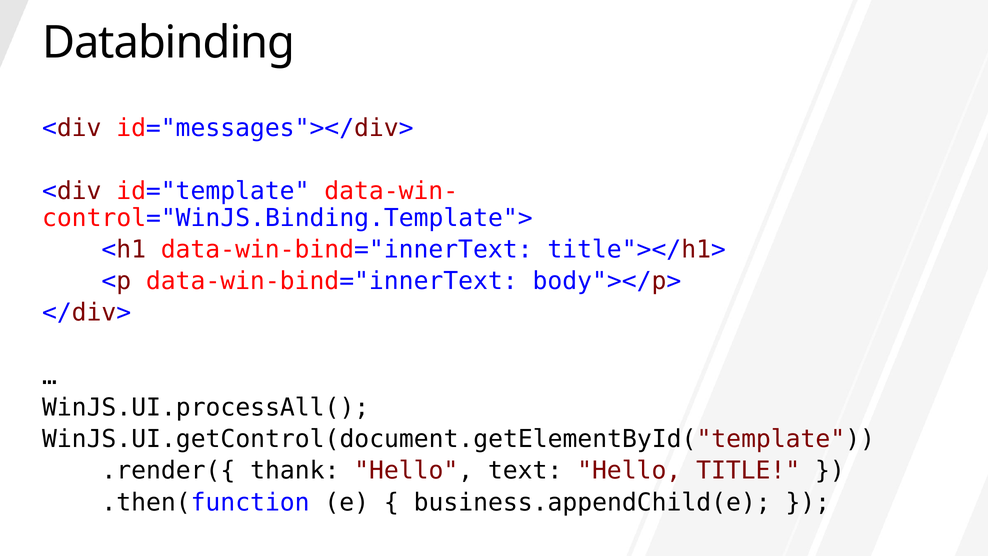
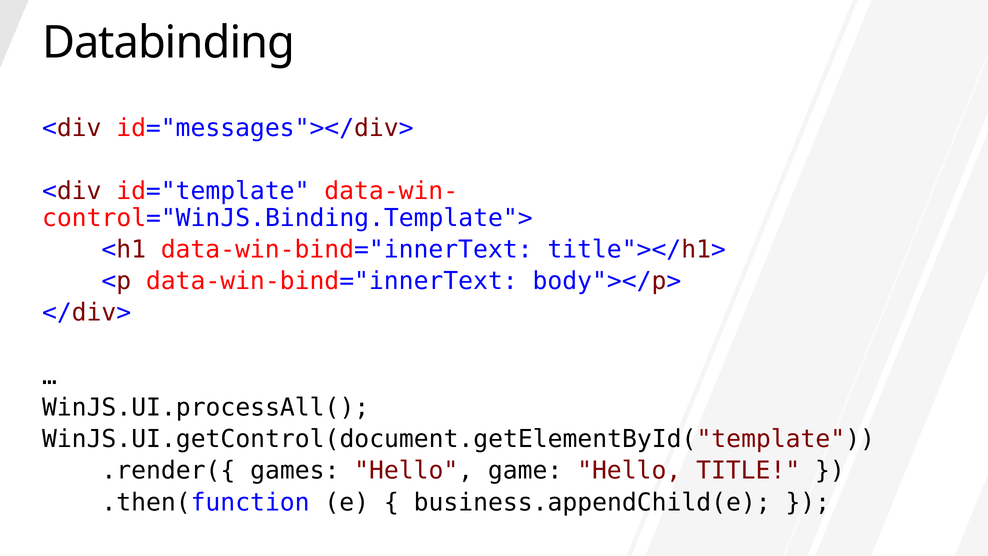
thank: thank -> games (295, 471)
text: text -> game (525, 471)
